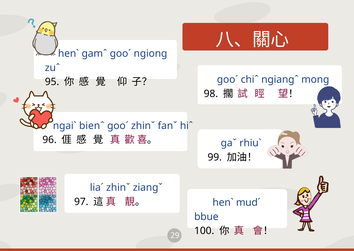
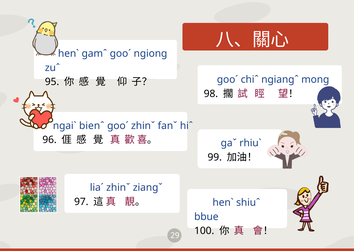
mudˊ: mudˊ -> shiuˆ (248, 202)
